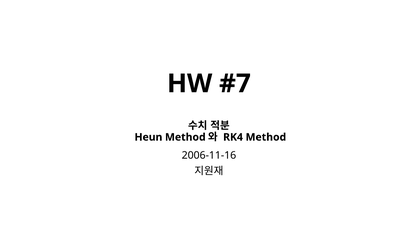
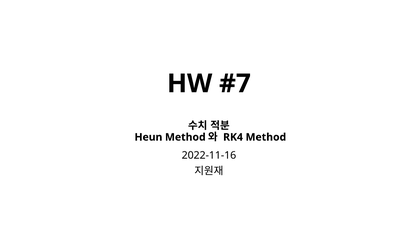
2006-11-16: 2006-11-16 -> 2022-11-16 (209, 156)
